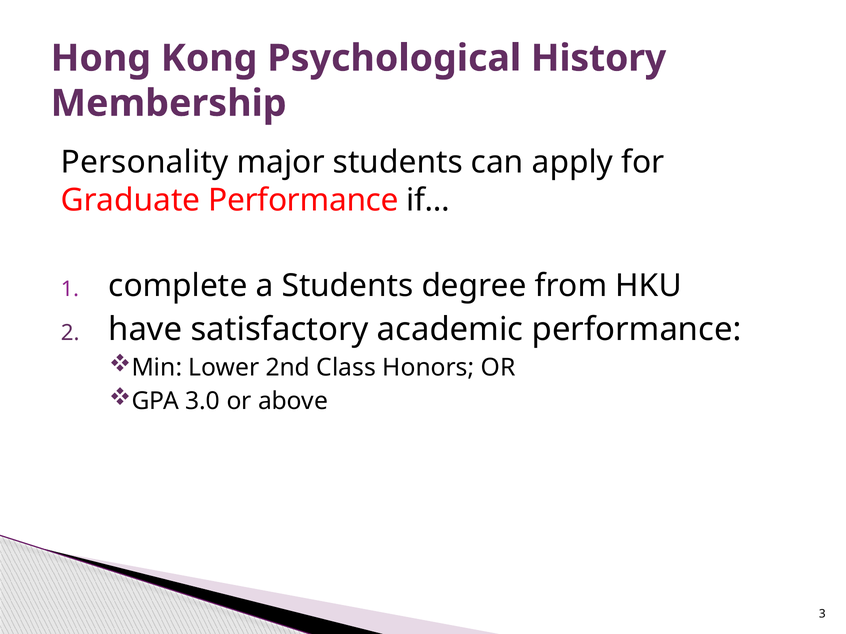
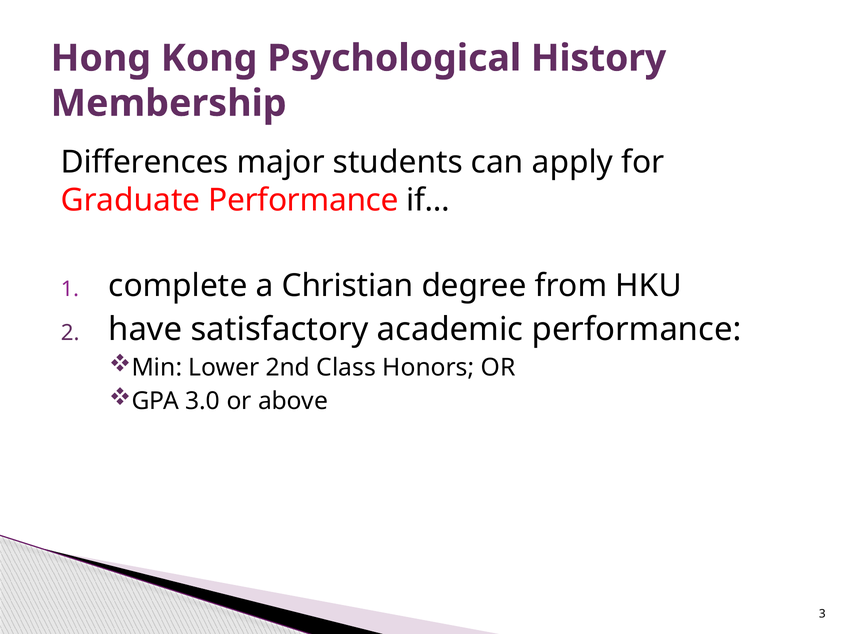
Personality: Personality -> Differences (145, 162)
a Students: Students -> Christian (348, 286)
